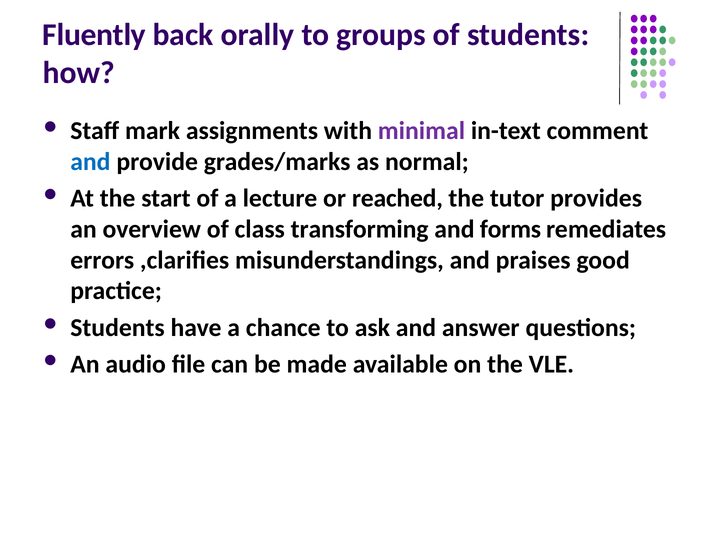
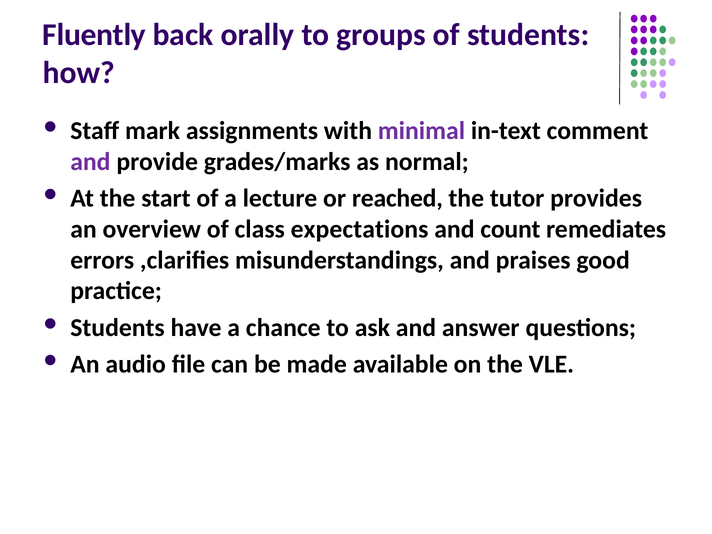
and colour: blue -> purple (90, 162)
transforming: transforming -> expectations (360, 229)
forms: forms -> count (510, 229)
